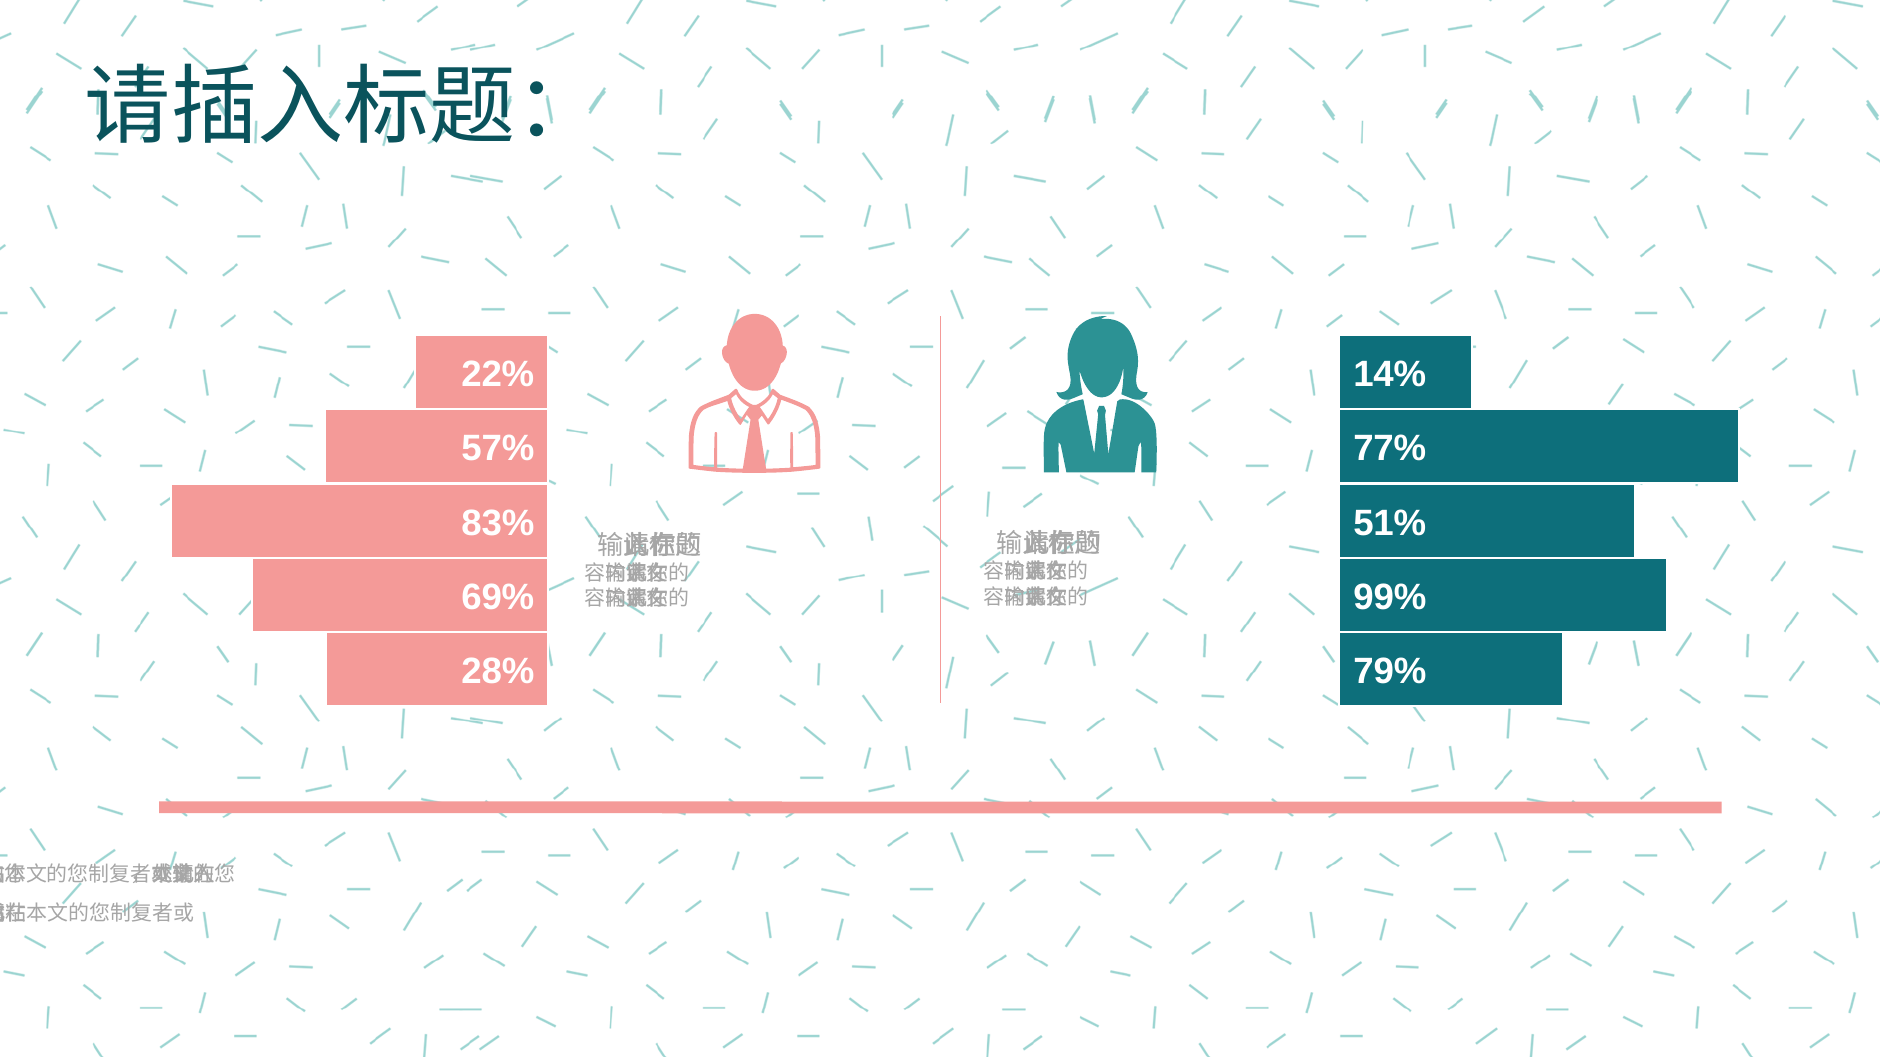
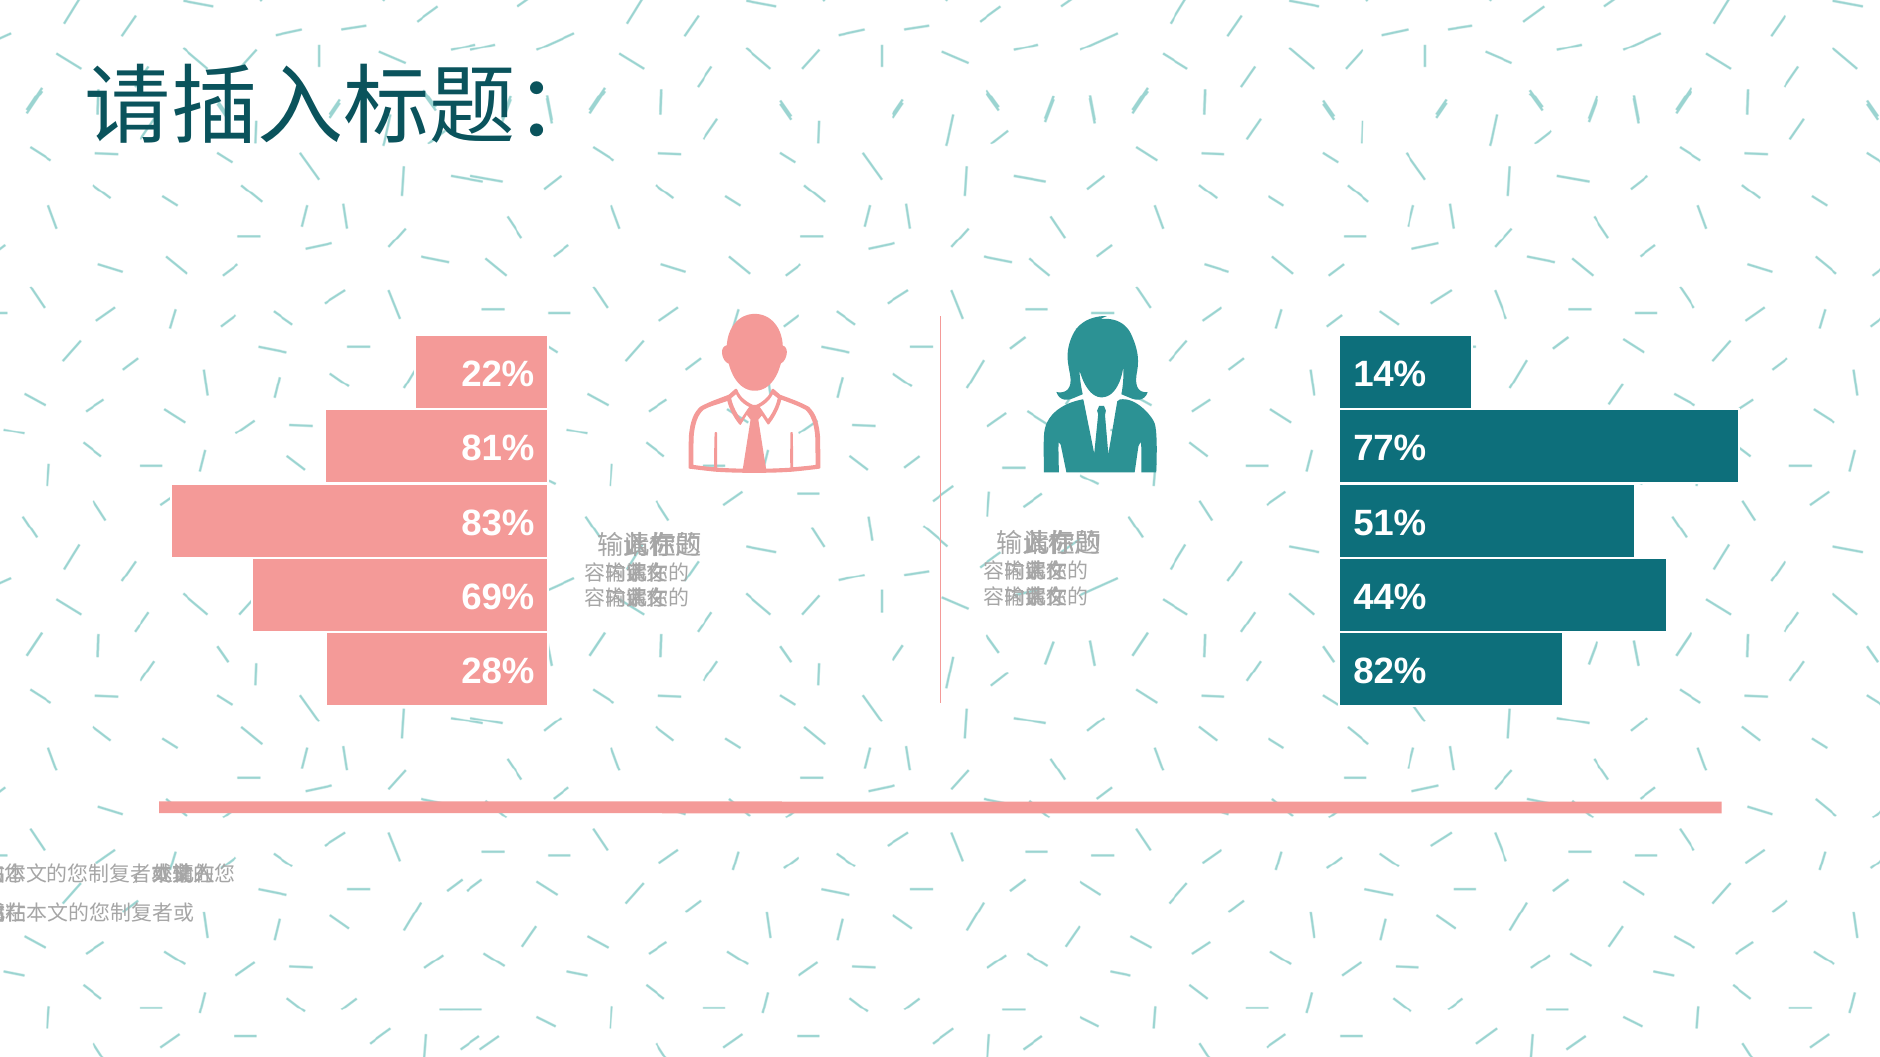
57%: 57% -> 81% (498, 449)
99%: 99% -> 44% (1390, 598)
79%: 79% -> 82% (1390, 672)
